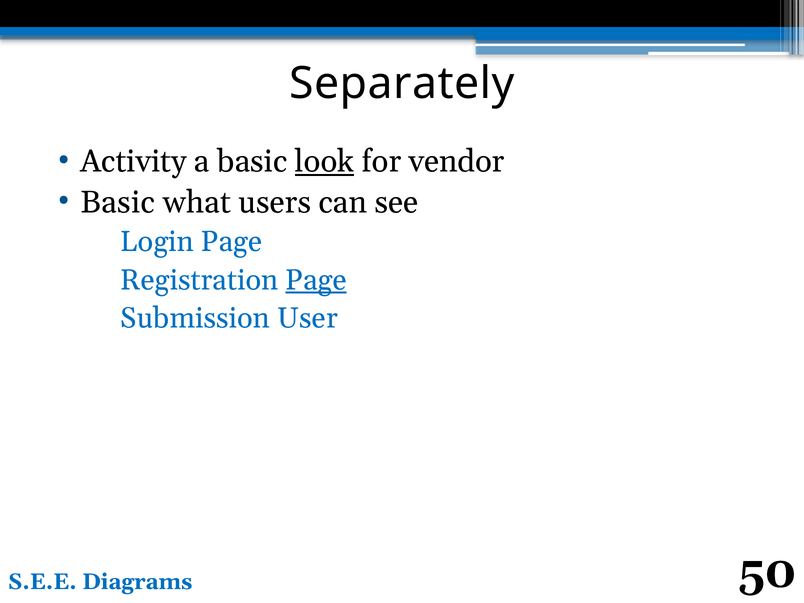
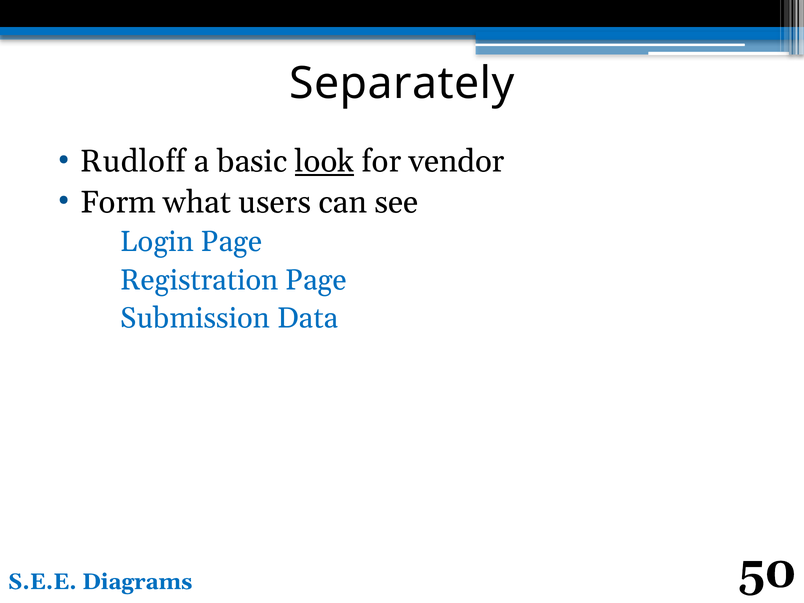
Activity: Activity -> Rudloff (133, 162)
Basic: Basic -> Form (118, 202)
Page underline: present -> none (316, 280)
User: User -> Data (308, 318)
